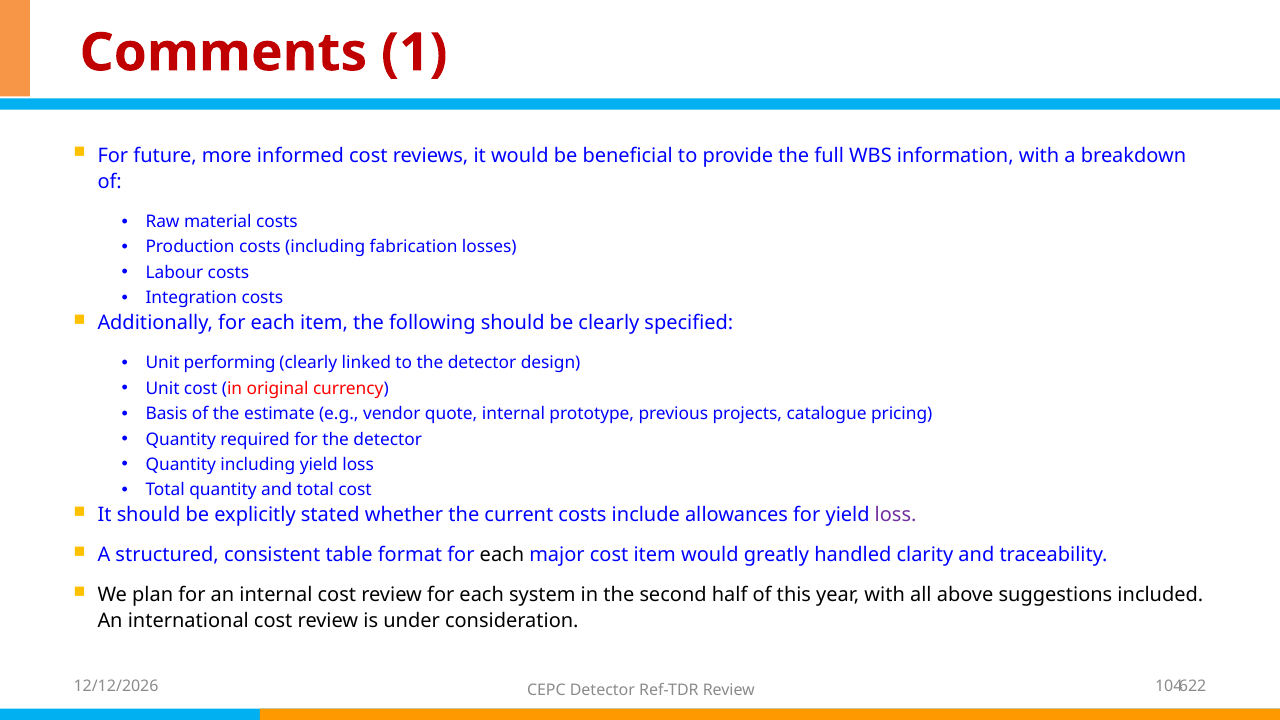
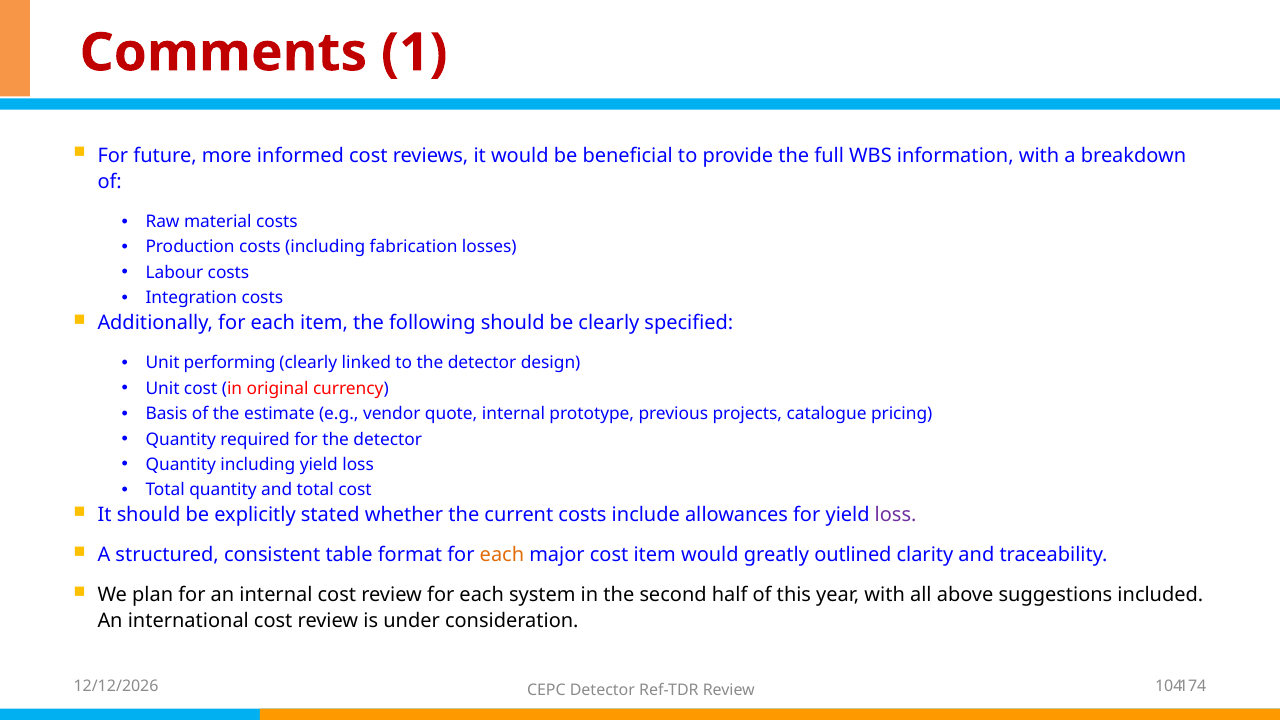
each colour: black -> orange (502, 555)
handled: handled -> outlined (853, 555)
622: 622 -> 174 (1193, 686)
